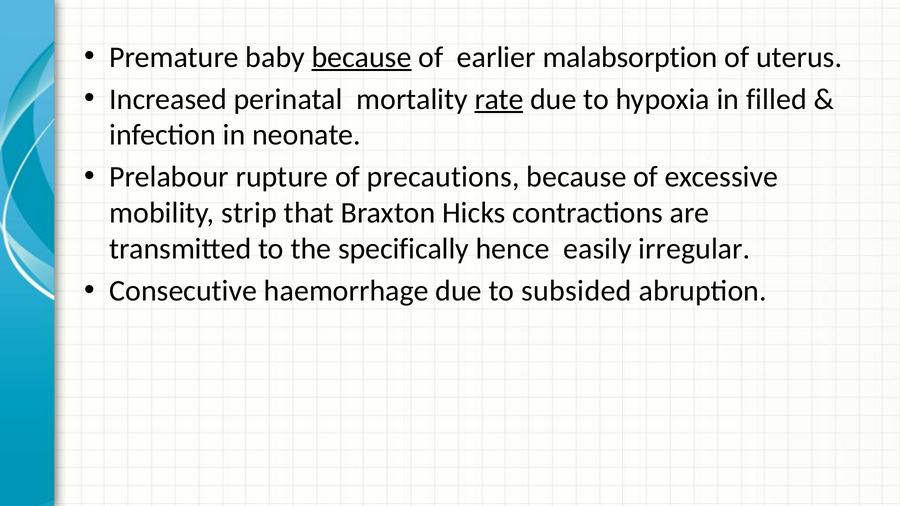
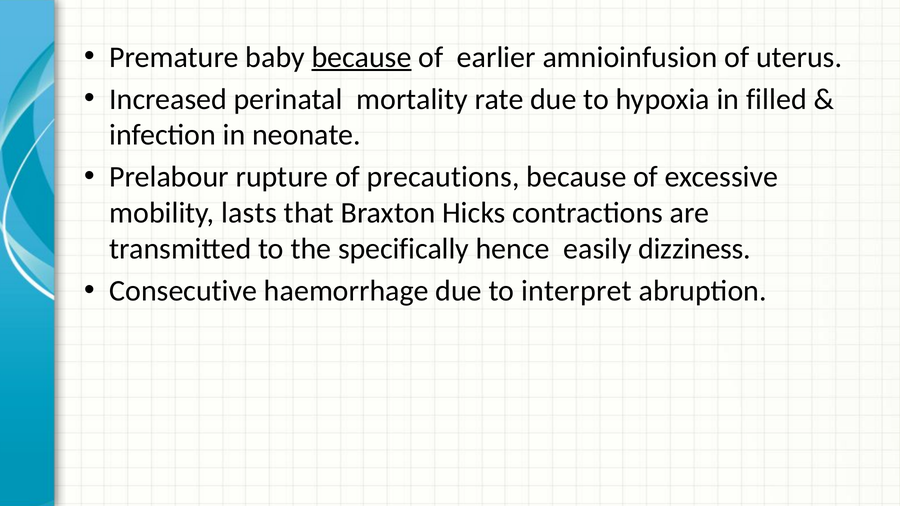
malabsorption: malabsorption -> amnioinfusion (630, 57)
rate underline: present -> none (499, 99)
strip: strip -> lasts (249, 213)
irregular: irregular -> dizziness (695, 249)
subsided: subsided -> interpret (576, 291)
